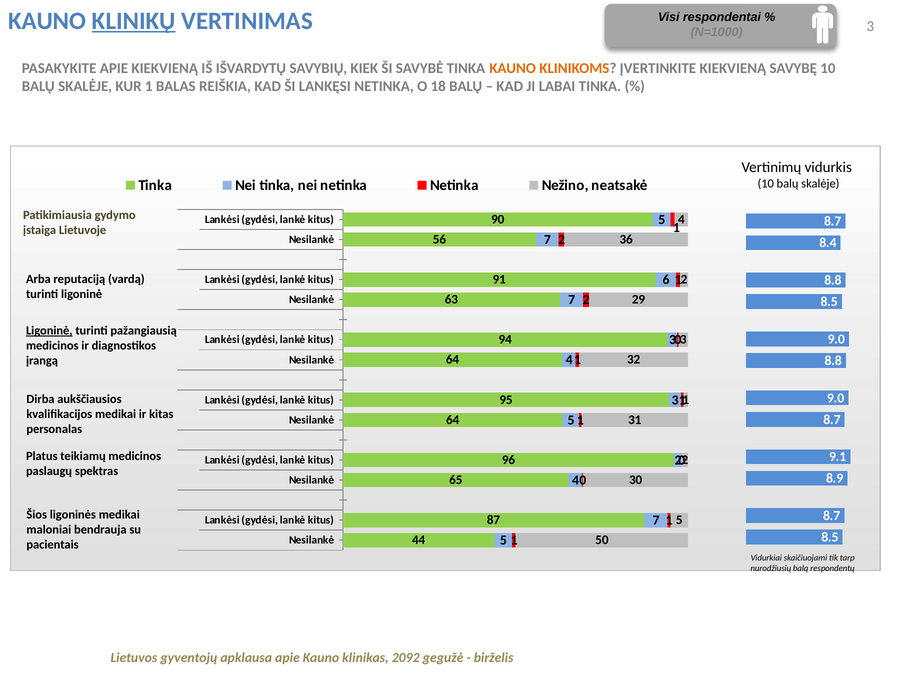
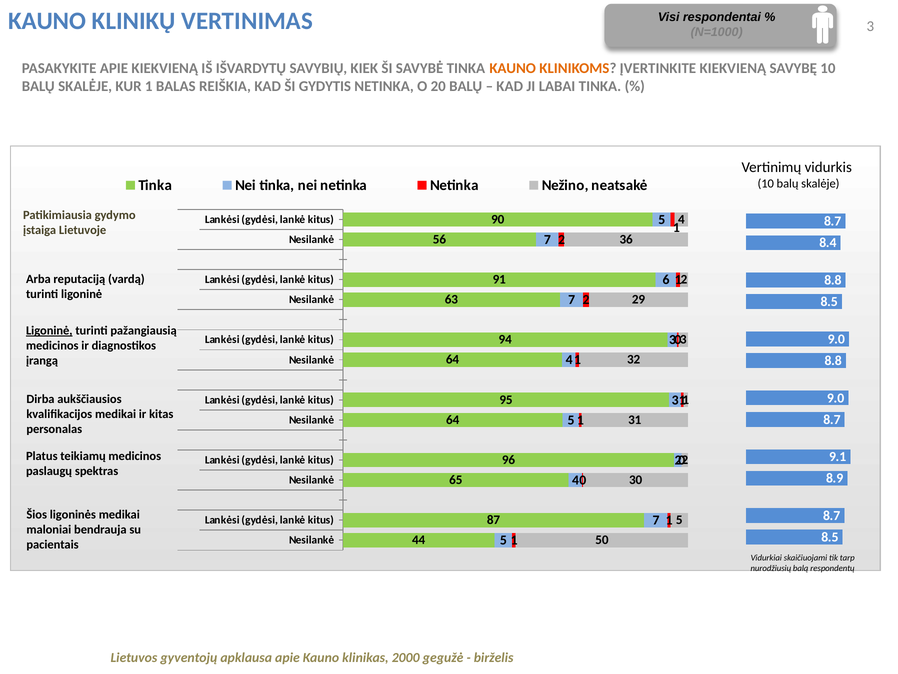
KLINIKŲ underline: present -> none (134, 21)
LANKĘSI: LANKĘSI -> GYDYTIS (325, 86)
18: 18 -> 20 (438, 86)
2092: 2092 -> 2000 (406, 657)
